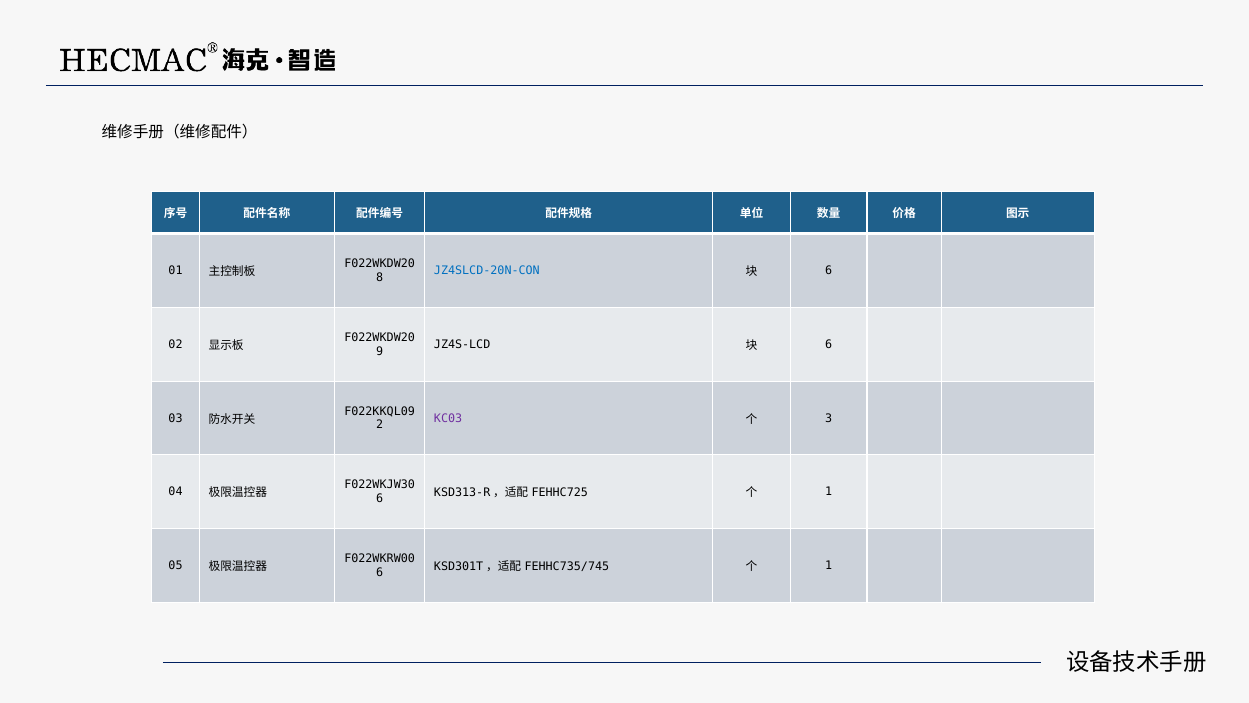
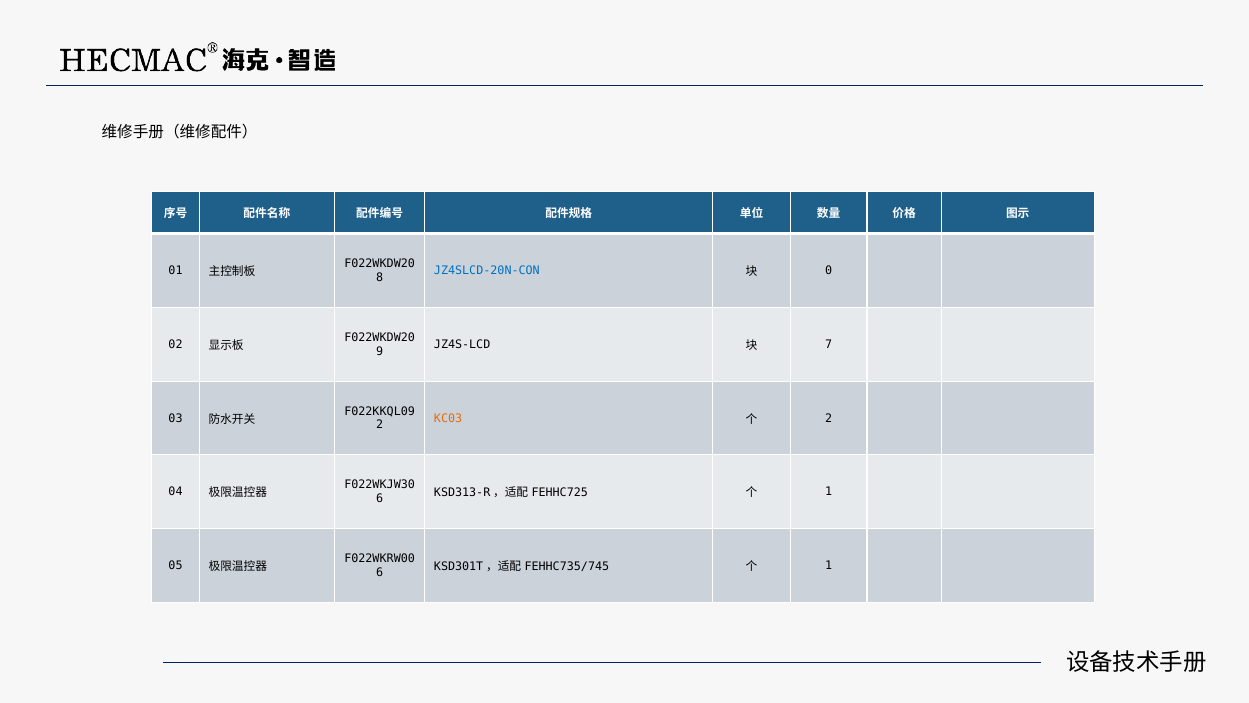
6: 6 -> 0 (829, 271)
6: 6 -> 7 (829, 345)
KC03 colour: purple -> orange (448, 418)
3: 3 -> 2 (829, 418)
